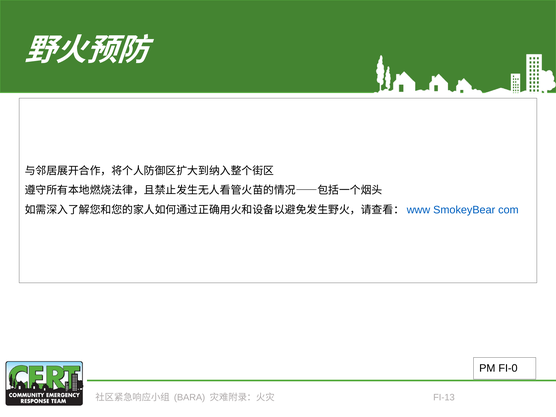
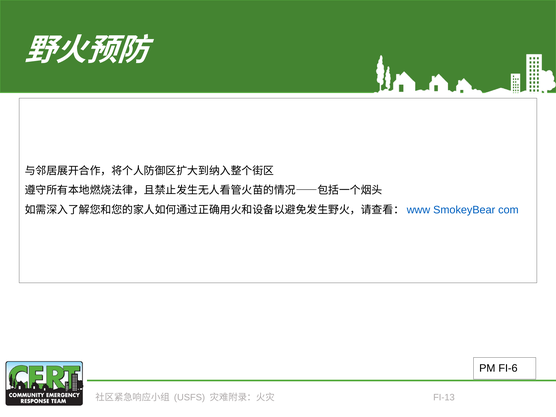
FI-0: FI-0 -> FI-6 (508, 368)
BARA: BARA -> USFS (190, 397)
